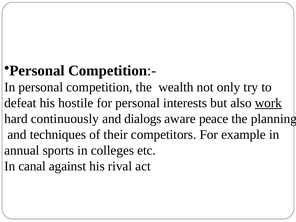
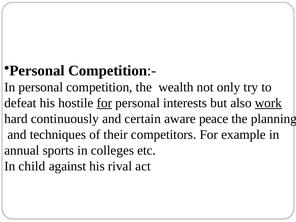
for underline: none -> present (104, 103)
dialogs: dialogs -> certain (143, 119)
canal: canal -> child (32, 166)
